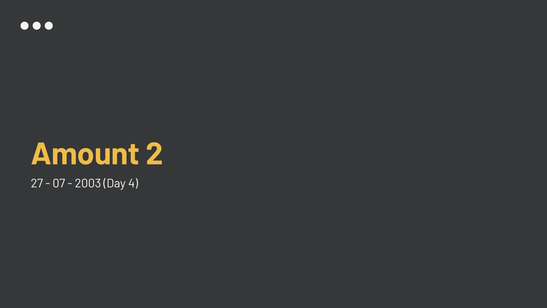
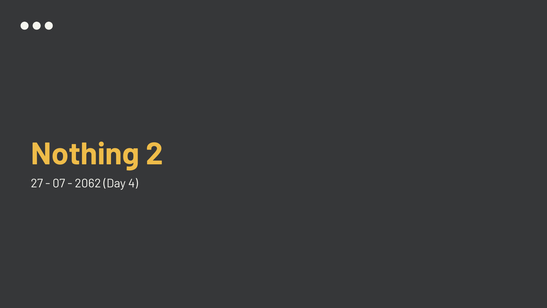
Amount: Amount -> Nothing (85, 154)
2003: 2003 -> 2062 (88, 183)
